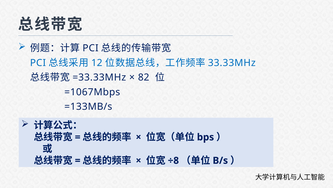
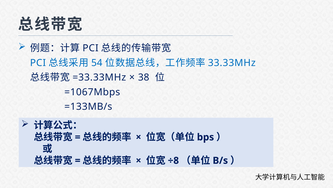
12: 12 -> 54 (97, 63)
82: 82 -> 38 (144, 77)
